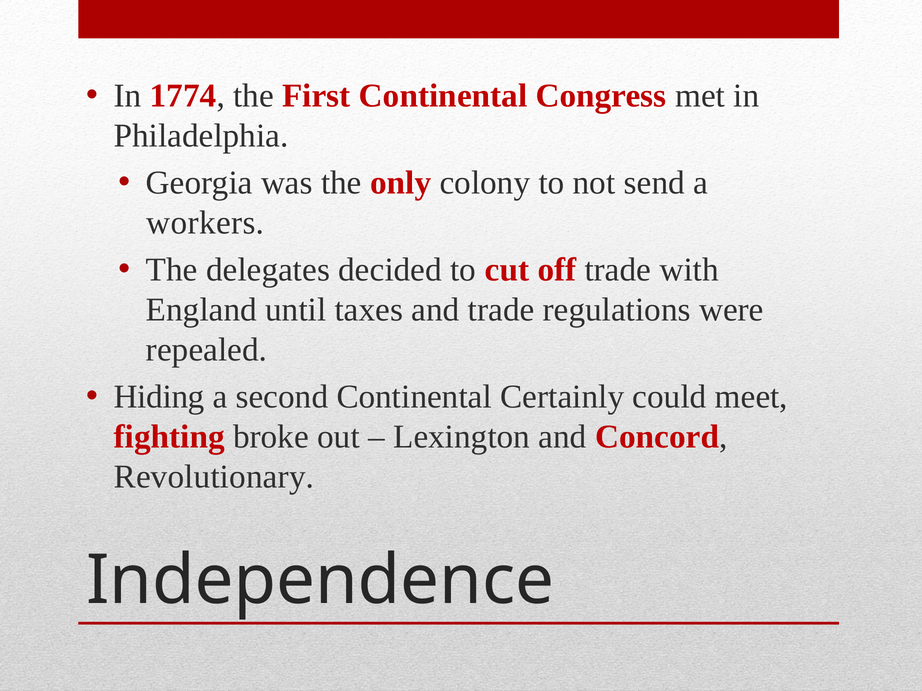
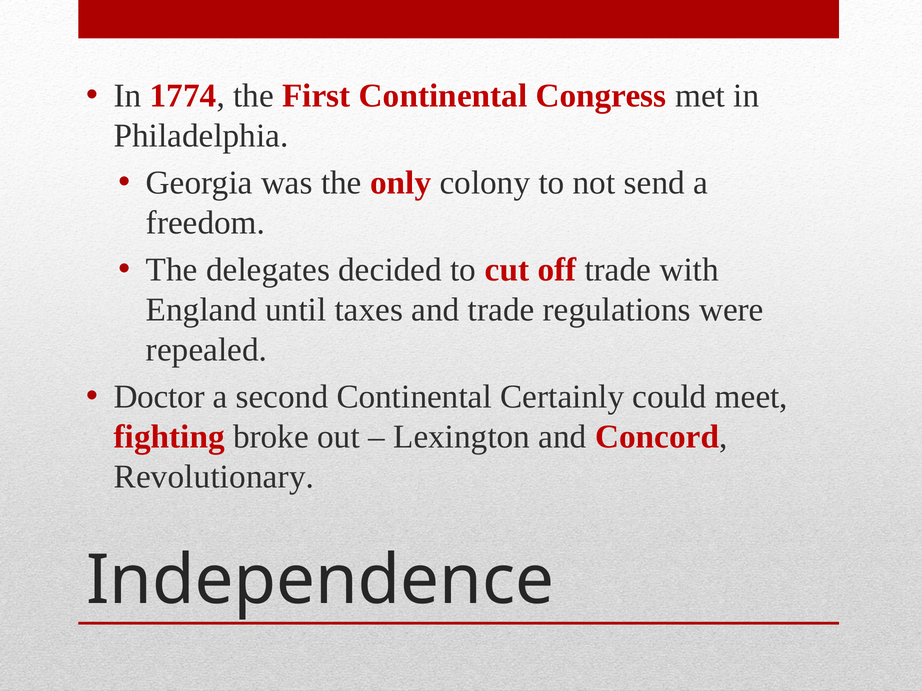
workers: workers -> freedom (206, 223)
Hiding: Hiding -> Doctor (159, 397)
